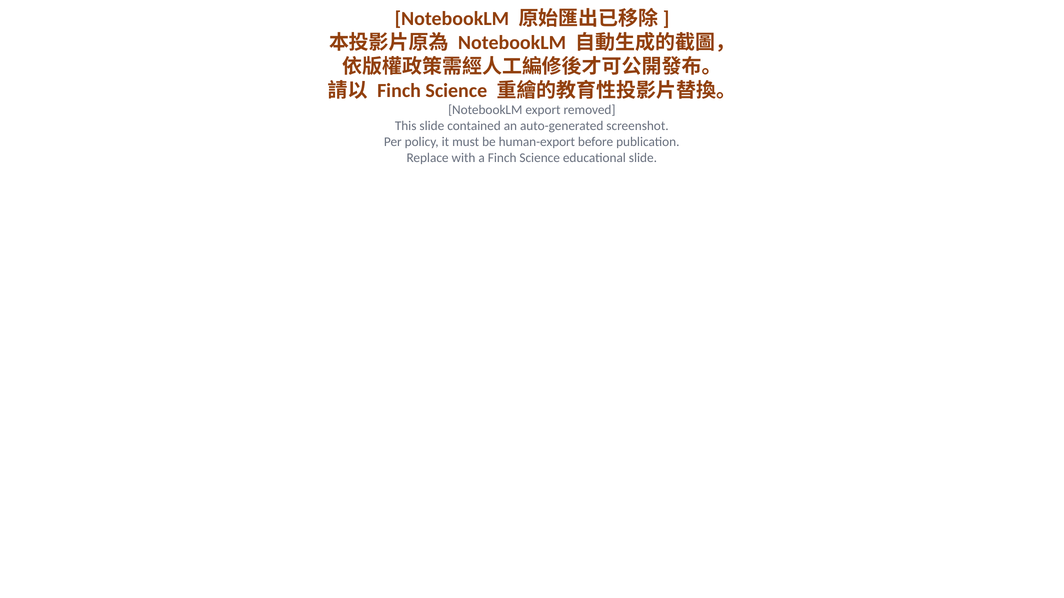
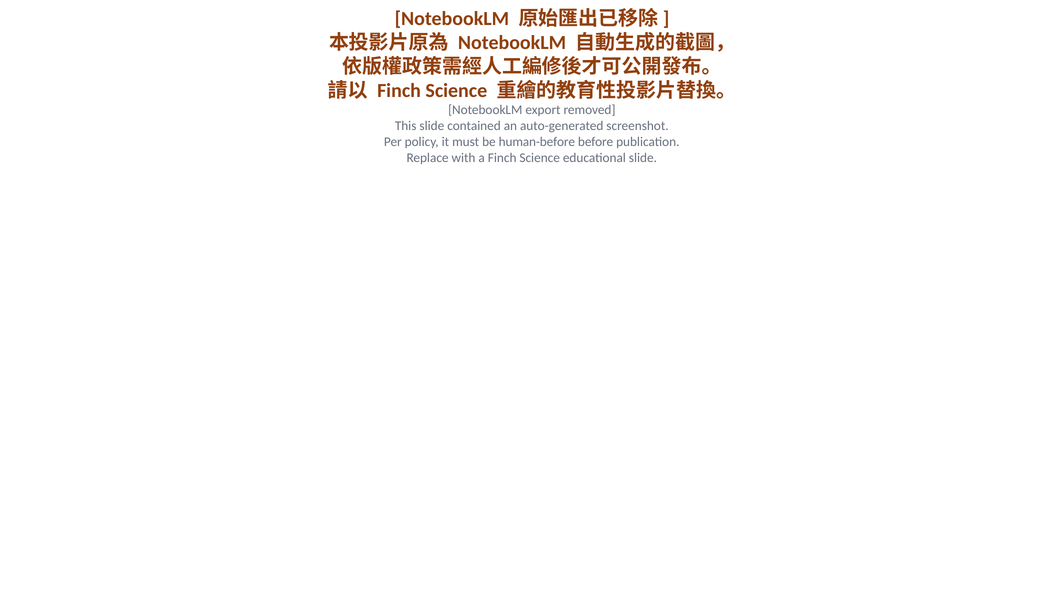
human-export: human-export -> human-before (537, 142)
